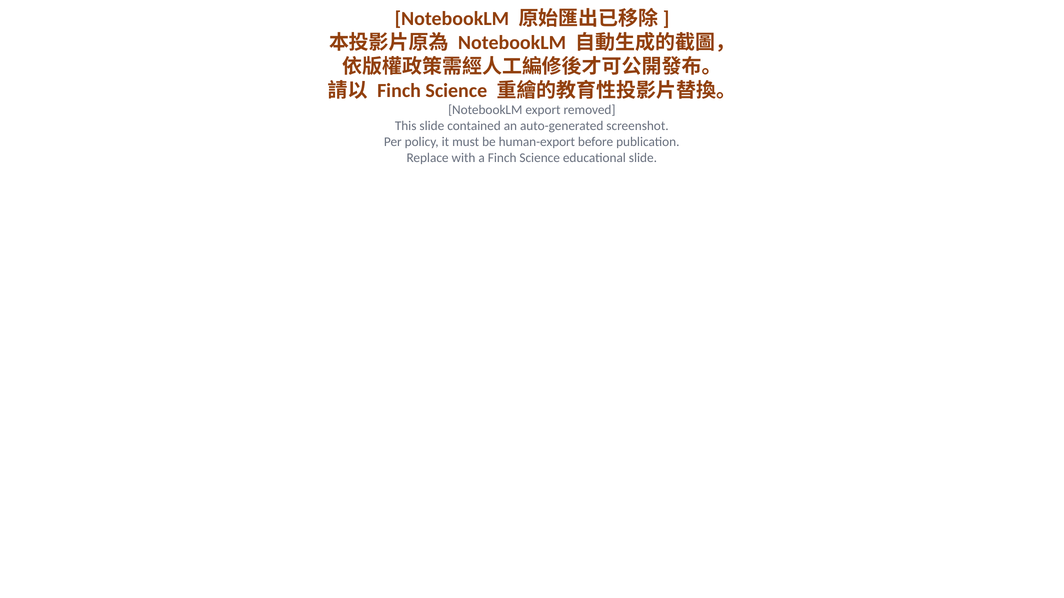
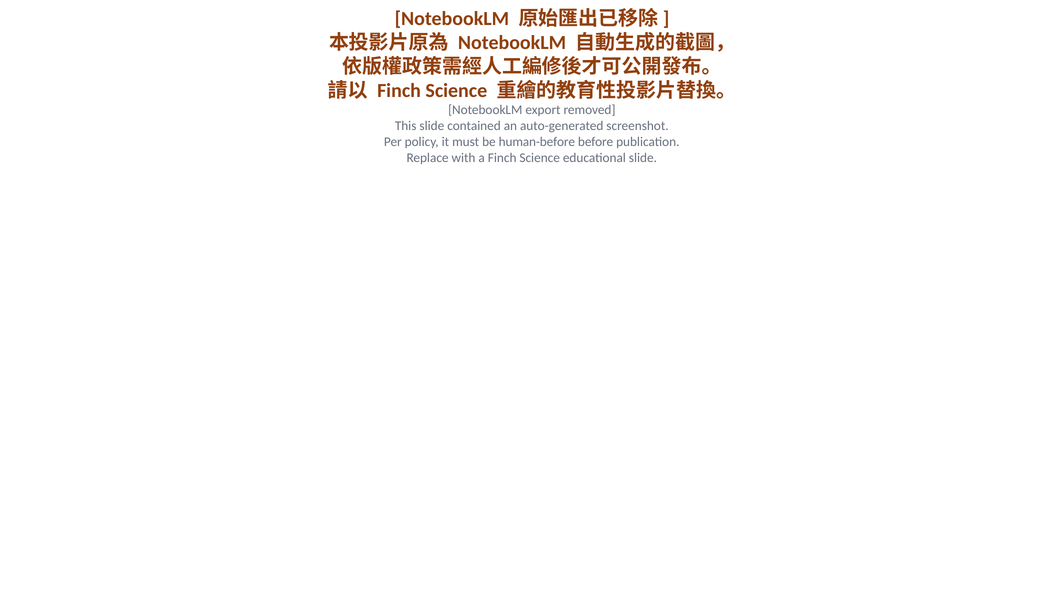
human-export: human-export -> human-before (537, 142)
